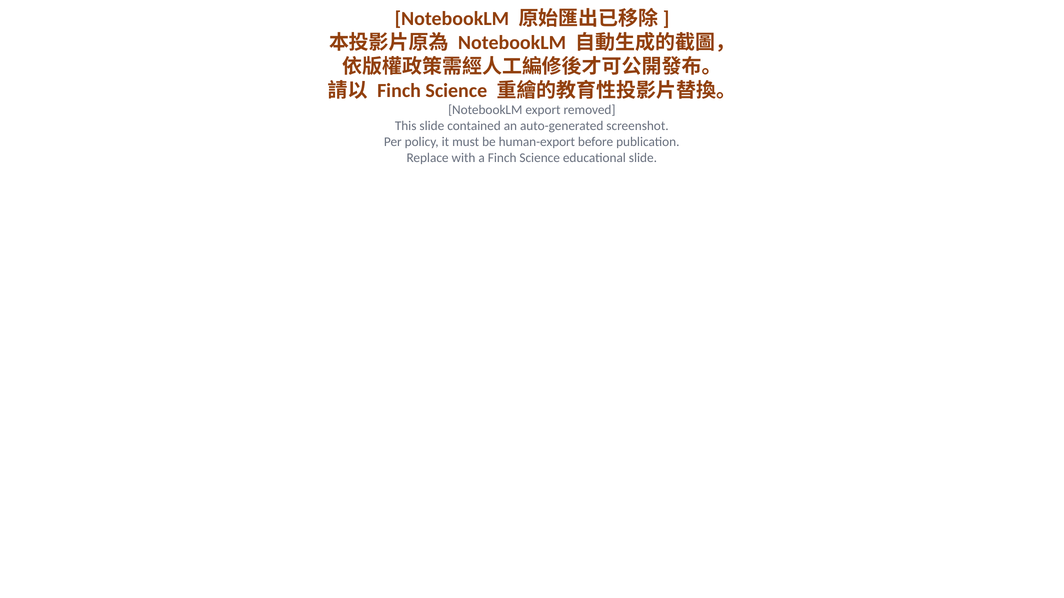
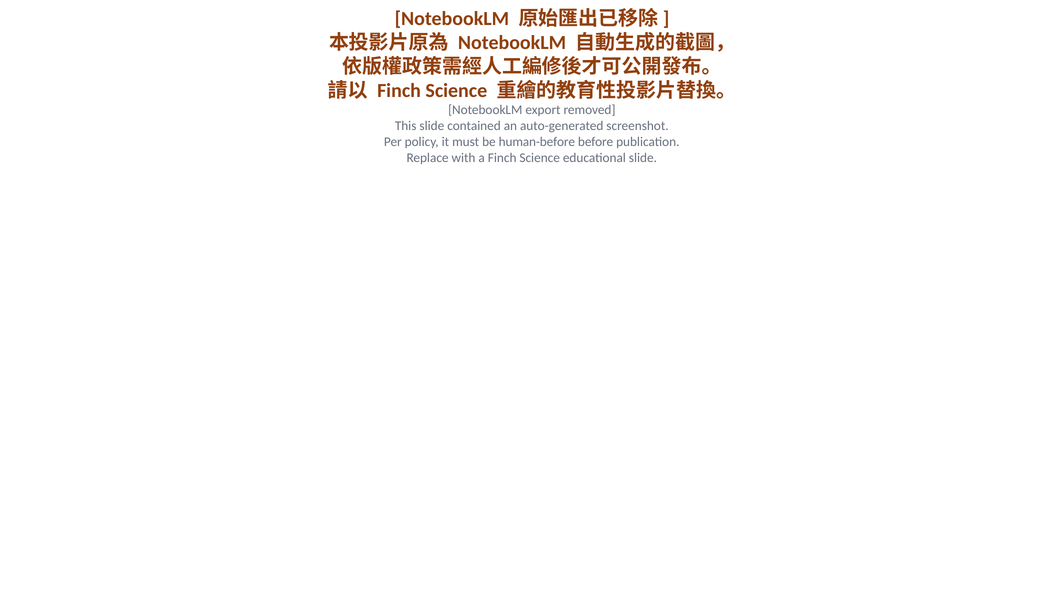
human-export: human-export -> human-before (537, 142)
